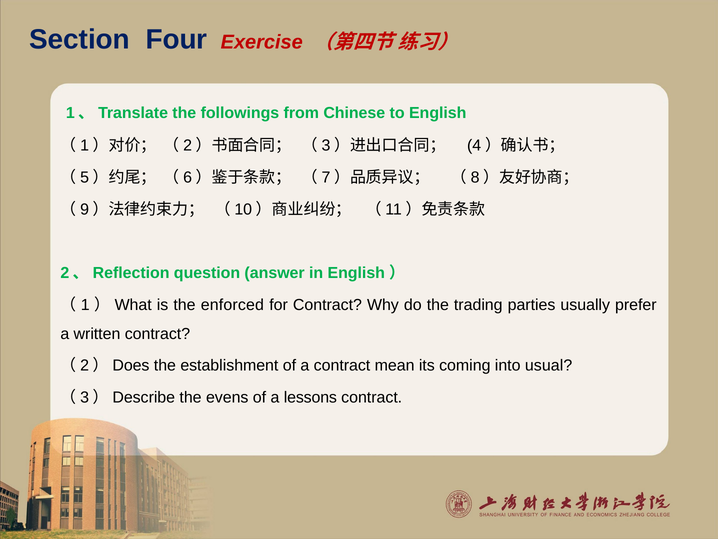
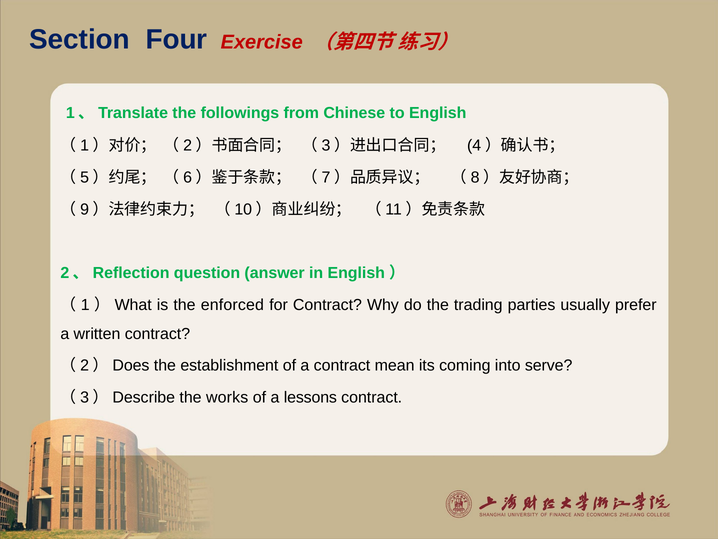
usual: usual -> serve (549, 365)
evens: evens -> works (227, 397)
